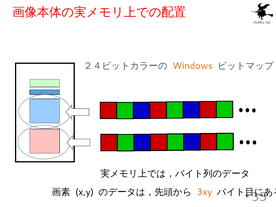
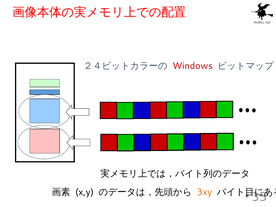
Windows colour: orange -> red (193, 66)
